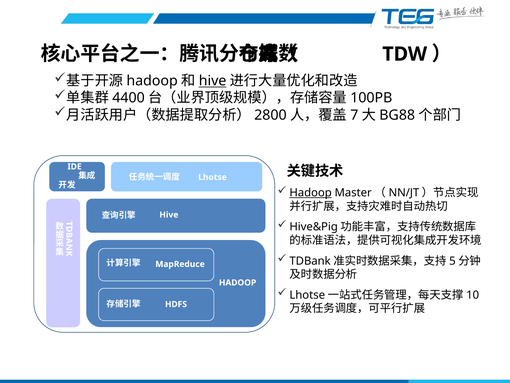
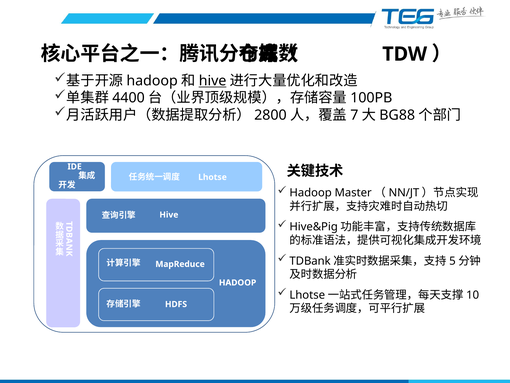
Hadoop underline: present -> none (311, 193)
